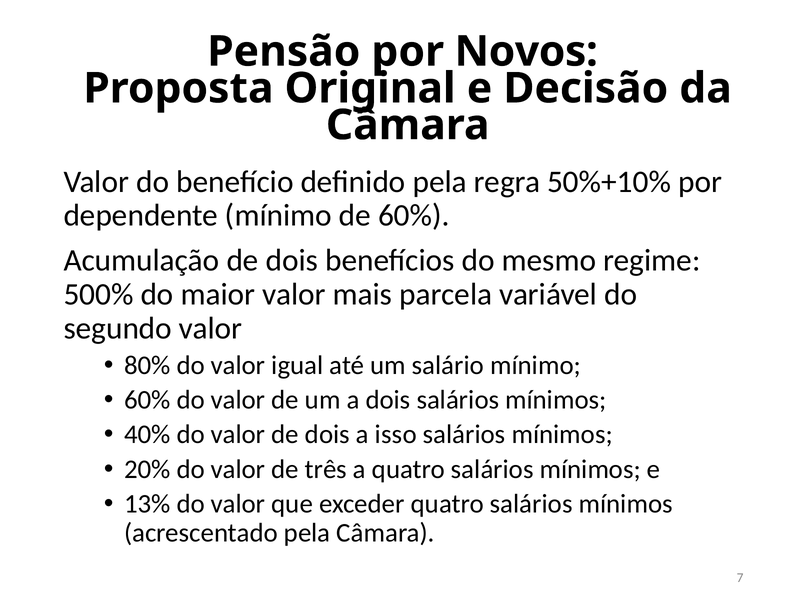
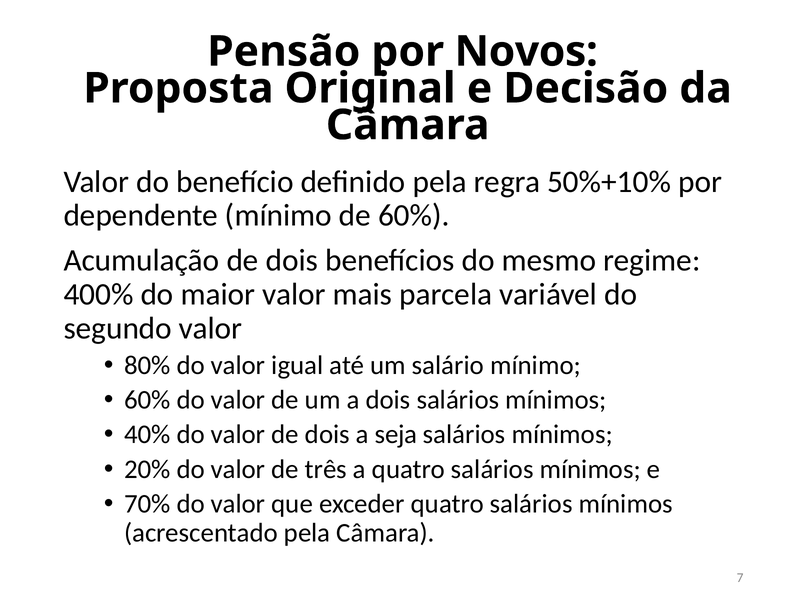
500%: 500% -> 400% (99, 295)
isso: isso -> seja (396, 435)
13%: 13% -> 70% (147, 504)
